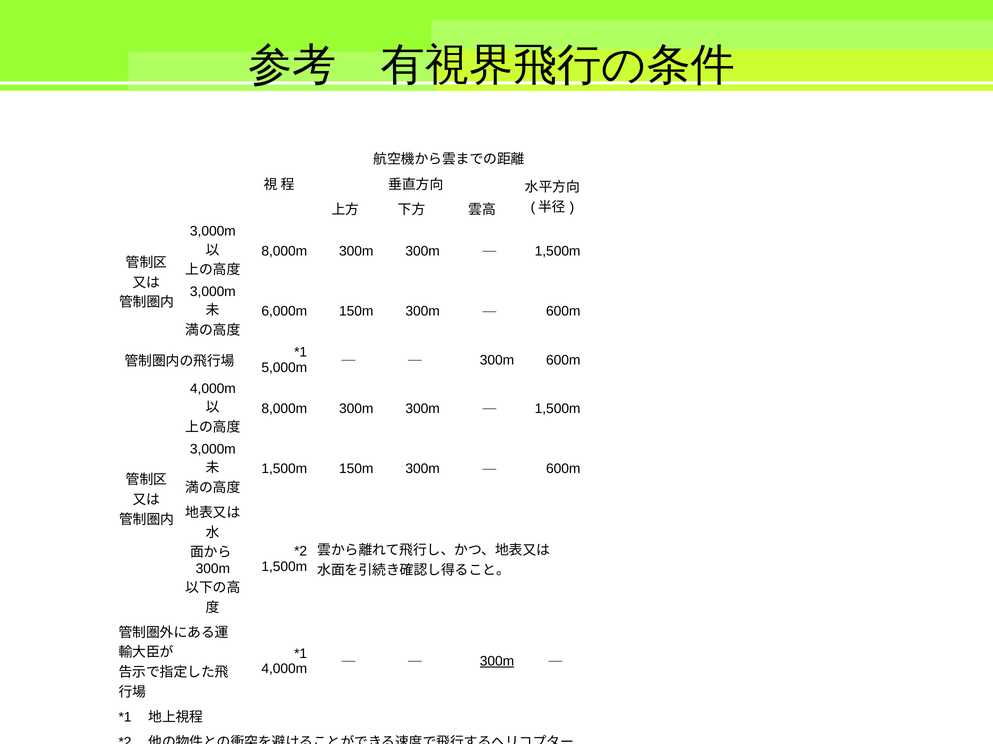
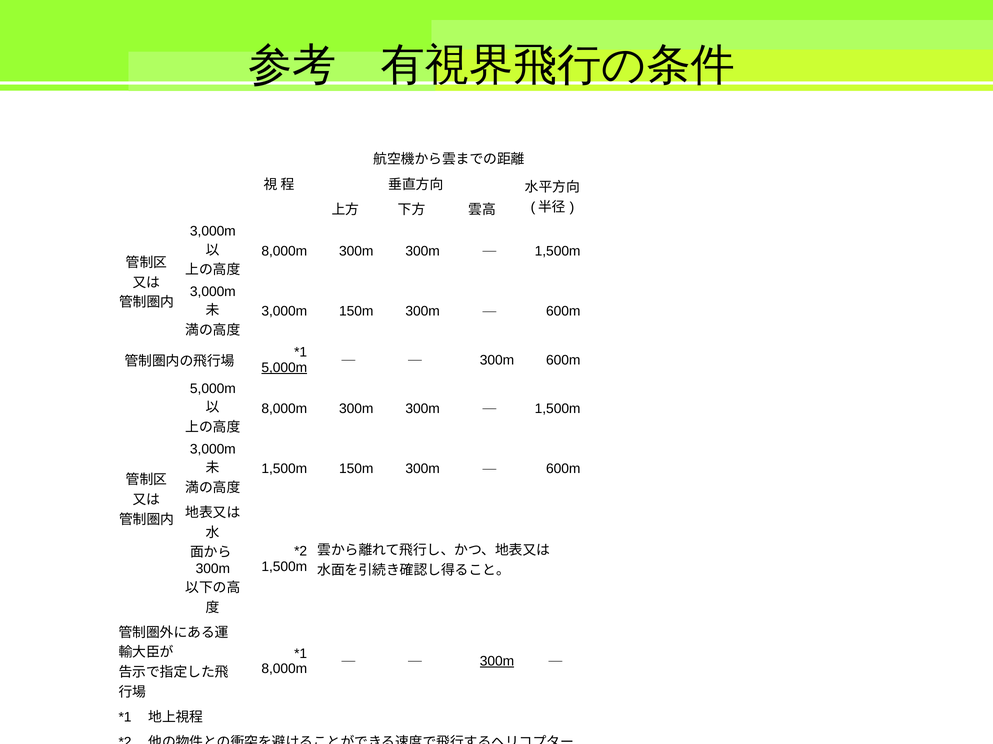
6,000m: 6,000m -> 3,000m (284, 312)
5,000m underline: none -> present (284, 368)
4,000m: 4,000m -> 5,000m (213, 389)
4,000m: 4,000m -> 8,000m (284, 670)
